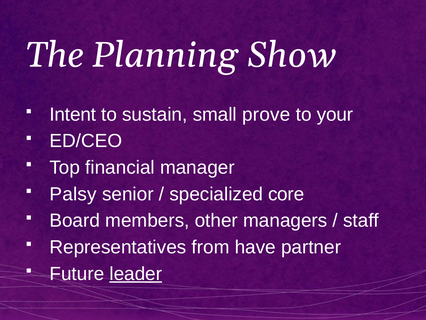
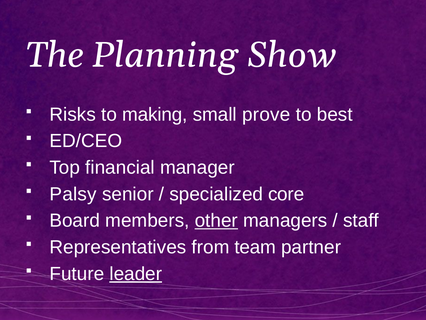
Intent: Intent -> Risks (73, 114)
sustain: sustain -> making (155, 114)
your: your -> best (335, 114)
other underline: none -> present (216, 220)
have: have -> team (255, 247)
